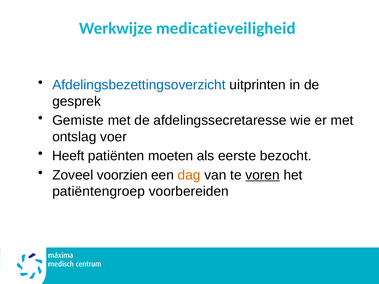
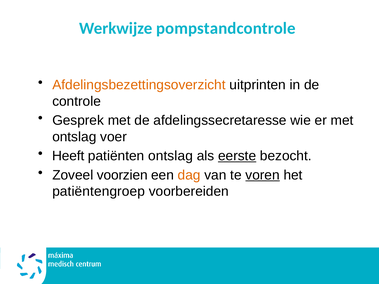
medicatieveiligheid: medicatieveiligheid -> pompstandcontrole (226, 28)
Afdelingsbezettingsoverzicht colour: blue -> orange (139, 85)
gesprek: gesprek -> controle (77, 101)
Gemiste: Gemiste -> Gesprek (78, 121)
patiënten moeten: moeten -> ontslag (171, 156)
eerste underline: none -> present (237, 156)
